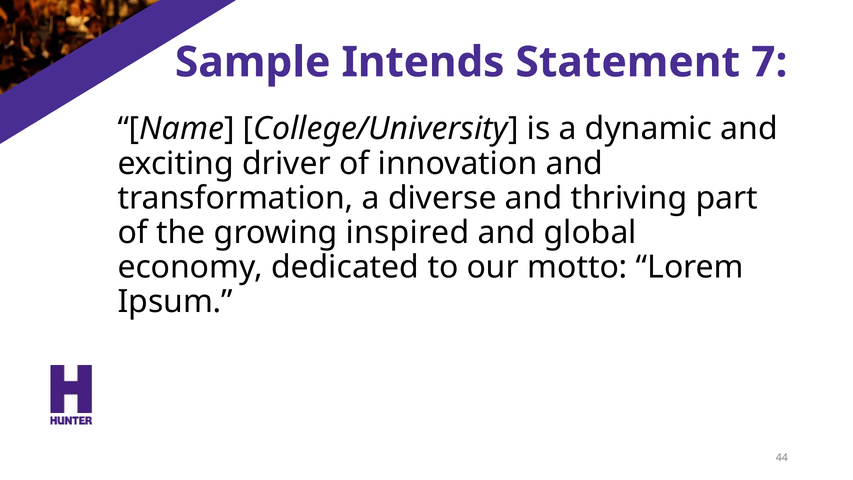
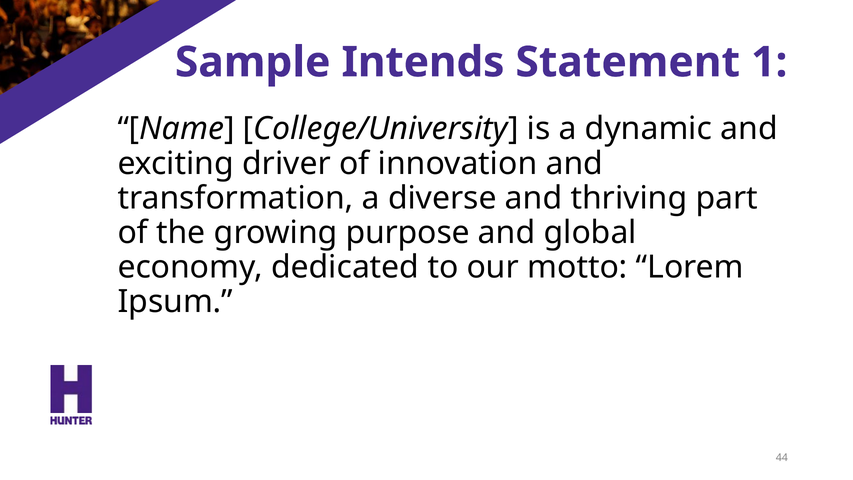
7: 7 -> 1 (769, 62)
inspired: inspired -> purpose (408, 233)
